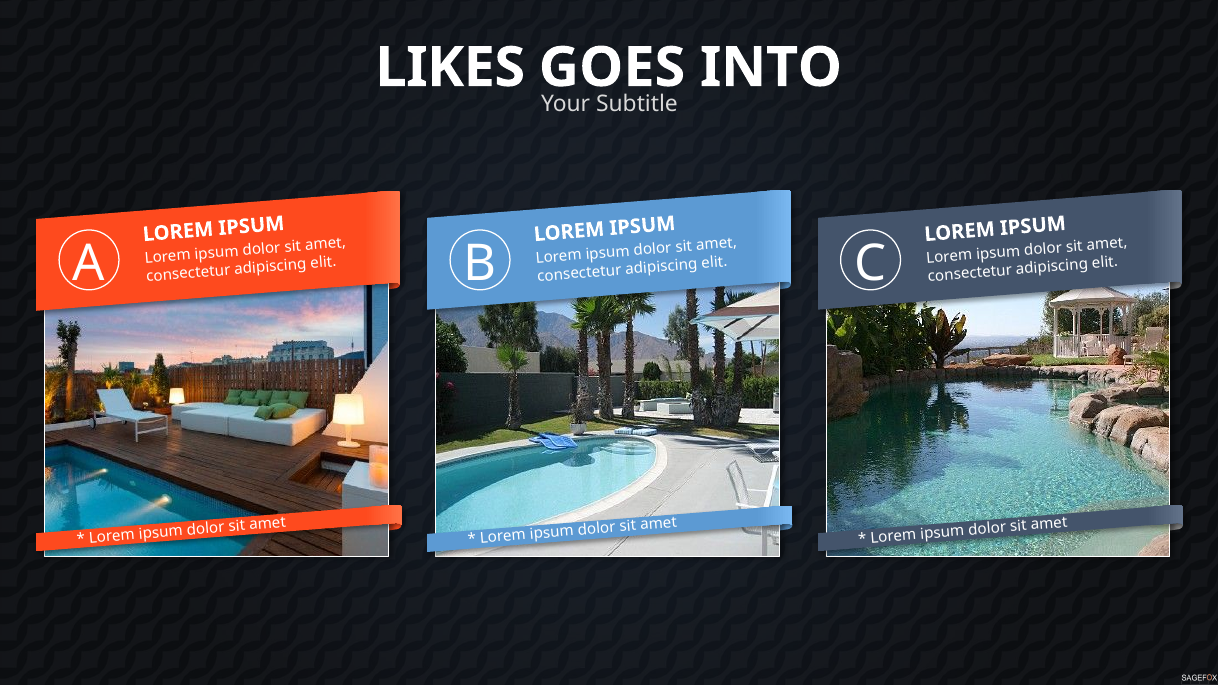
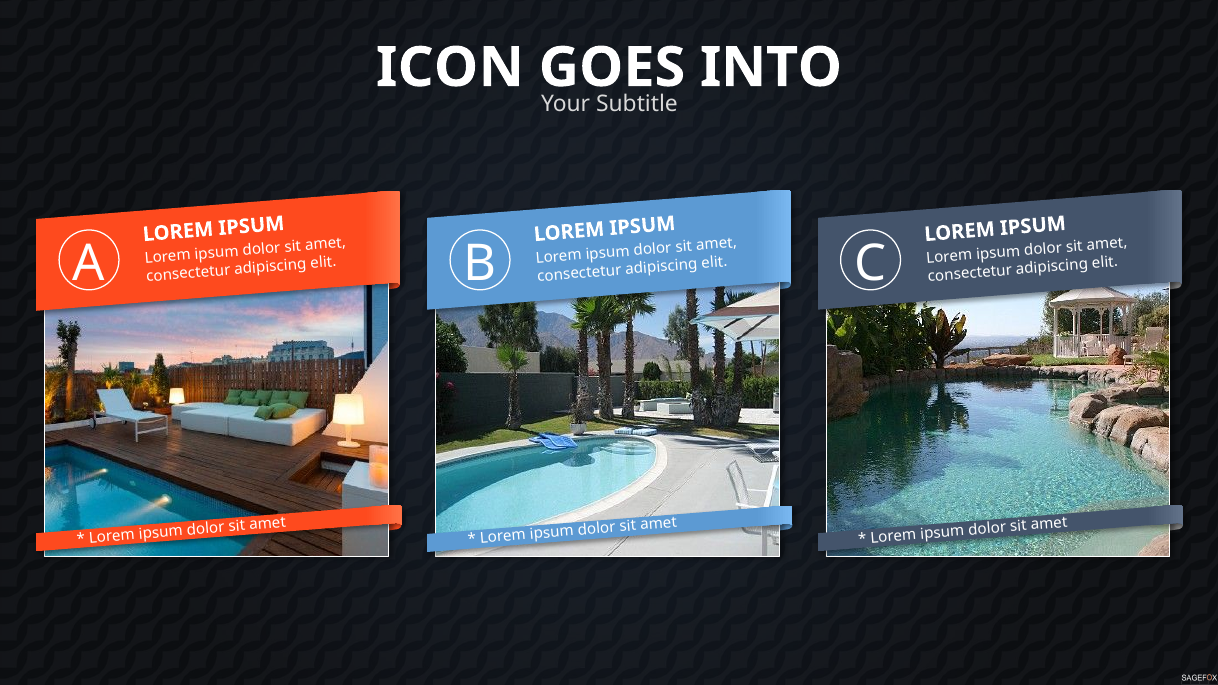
LIKES: LIKES -> ICON (450, 68)
